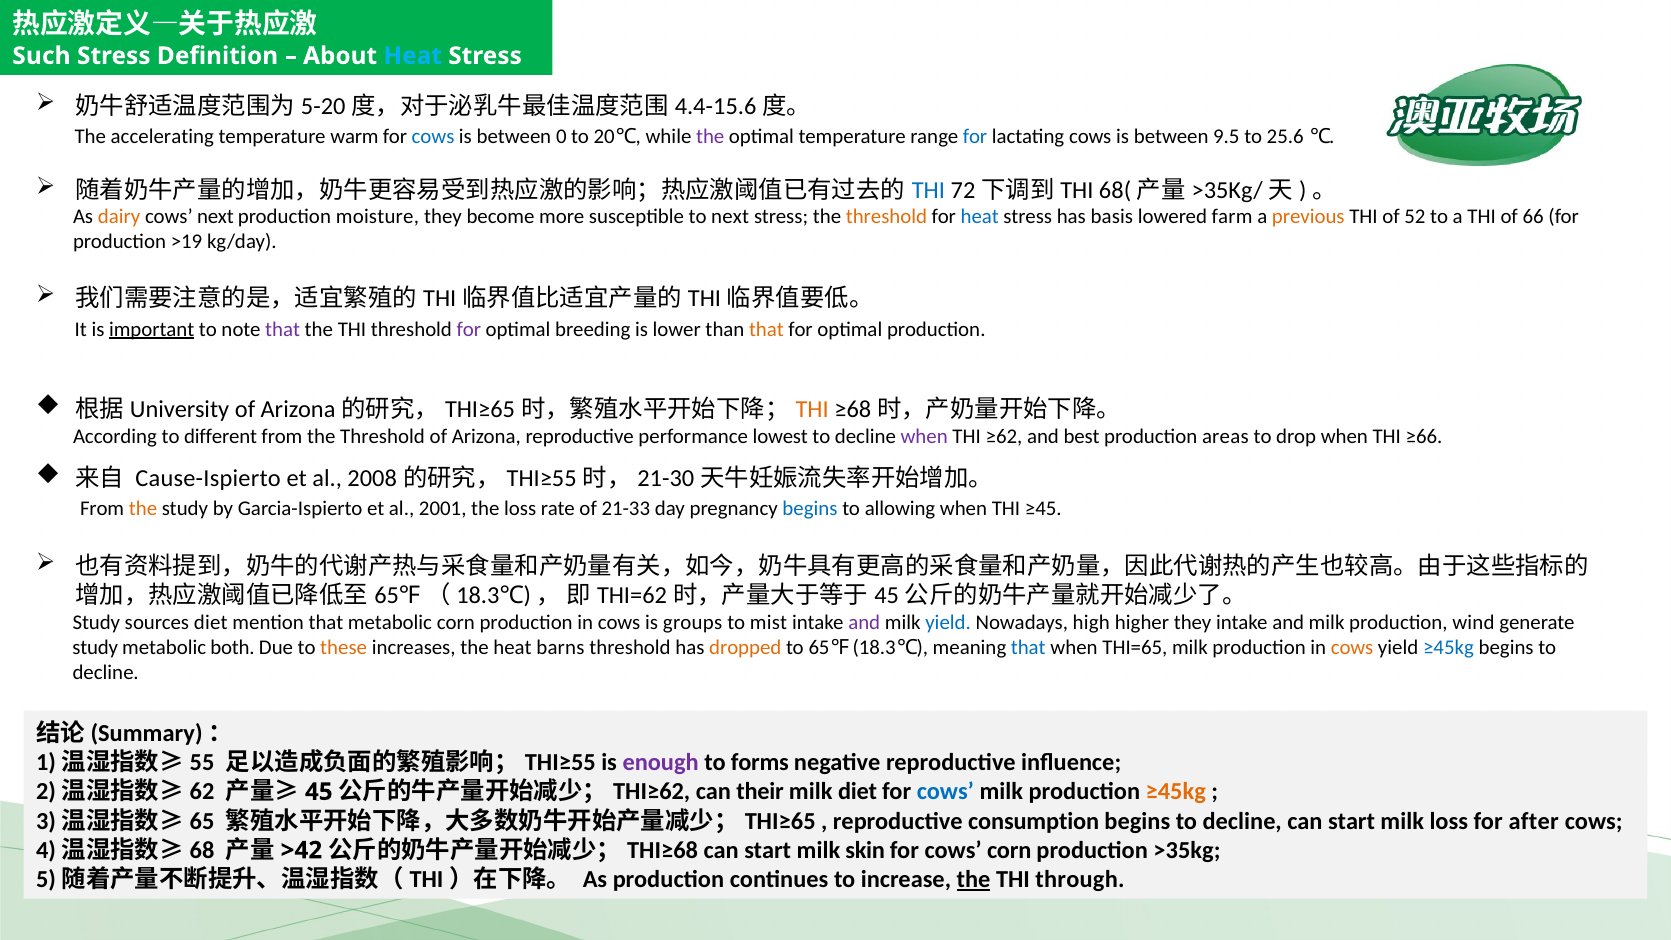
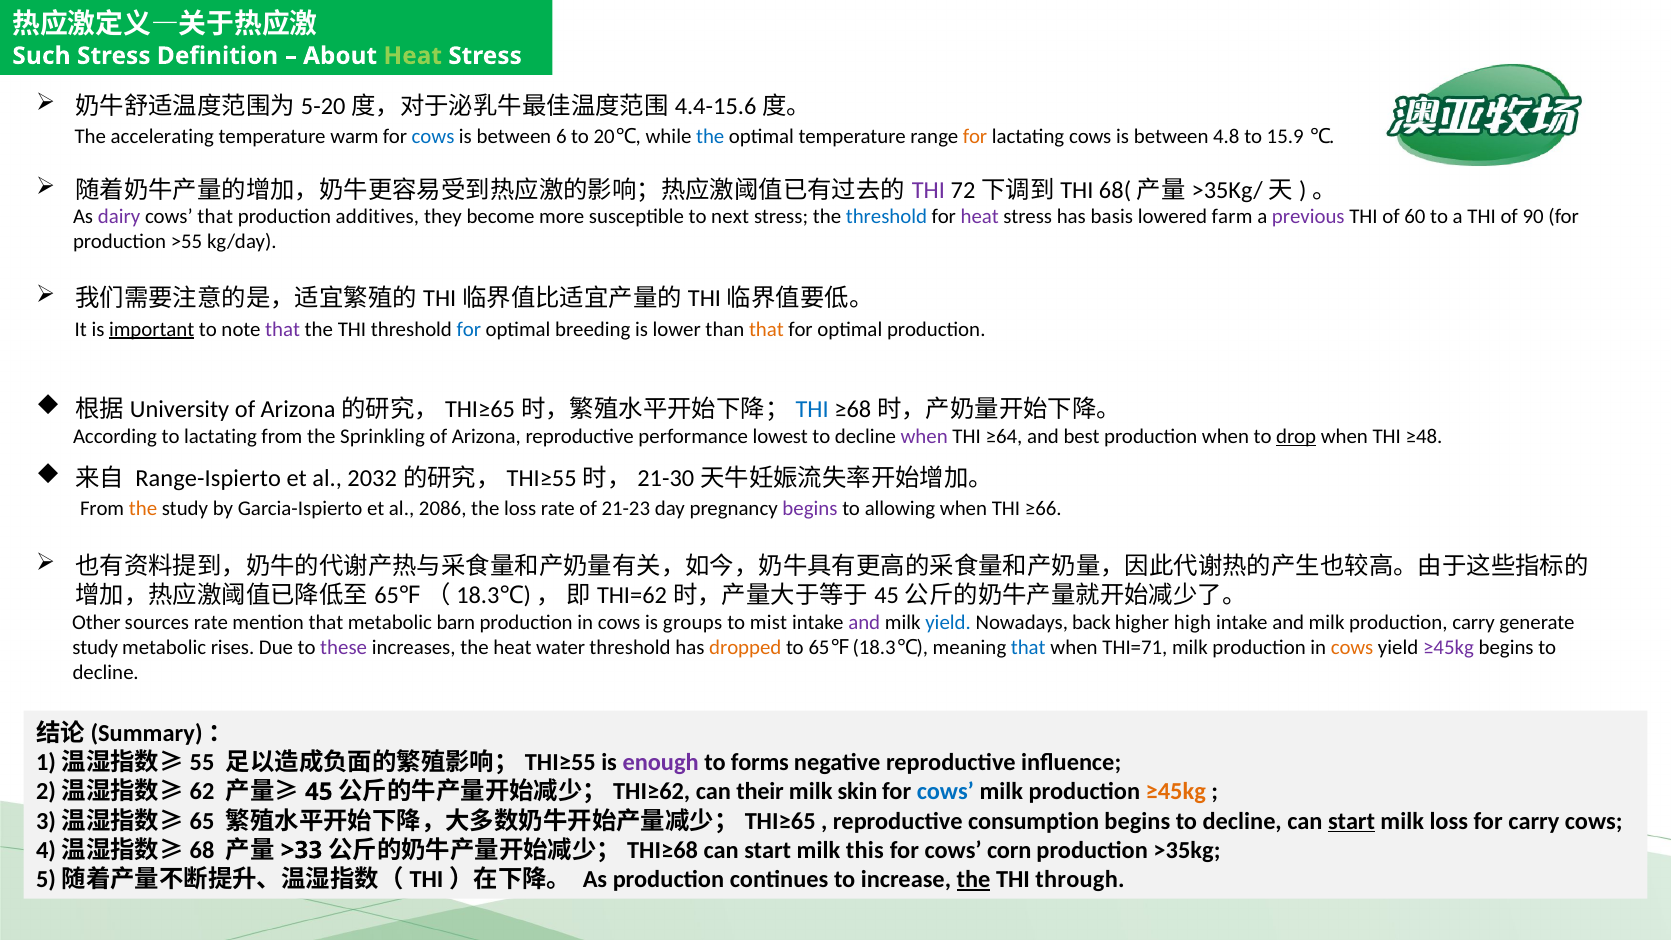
Heat colour: light blue -> light green (413, 56)
0: 0 -> 6 (561, 137)
the colour: purple -> blue (710, 137)
for colour: blue -> orange (975, 137)
9.5: 9.5 -> 4.8 (1226, 137)
25.6: 25.6 -> 15.9 (1285, 137)
THI colour: blue -> purple (928, 190)
dairy colour: orange -> purple (119, 217)
cows next: next -> that (215, 217)
moisture: moisture -> additives (377, 217)
threshold colour: orange -> blue (886, 217)
heat colour: blue -> purple (980, 217)
previous colour: orange -> purple (1308, 217)
52: 52 -> 60 (1415, 217)
66: 66 -> 90 (1533, 217)
>19: >19 -> >55 (187, 242)
for colour: purple -> blue (469, 329)
THI colour: orange -> blue (812, 409)
to different: different -> lactating (220, 436)
from the Threshold: Threshold -> Sprinkling (382, 436)
≥62: ≥62 -> ≥64 (1004, 436)
production areas: areas -> when (1225, 436)
drop underline: none -> present (1296, 436)
≥66: ≥66 -> ≥48 (1424, 436)
Cause-Ispierto: Cause-Ispierto -> Range-Ispierto (208, 478)
2008: 2008 -> 2032 (372, 478)
2001: 2001 -> 2086 (443, 509)
21-33: 21-33 -> 21-23 (626, 509)
begins colour: blue -> purple (810, 509)
≥45: ≥45 -> ≥66 (1043, 509)
Study: Study -> Other (96, 622)
sources diet: diet -> rate (211, 622)
metabolic corn: corn -> barn (456, 622)
high: high -> back (1091, 622)
higher they: they -> high (1192, 622)
production wind: wind -> carry (1474, 622)
both: both -> rises (233, 647)
these colour: orange -> purple (344, 647)
barns: barns -> water (561, 647)
THI=65: THI=65 -> THI=71 (1135, 647)
≥45kg colour: blue -> purple (1448, 647)
milk diet: diet -> skin (858, 792)
start underline: none -> present (1351, 821)
for after: after -> carry (1534, 821)
>42: >42 -> >33 (301, 850)
skin: skin -> this (865, 850)
